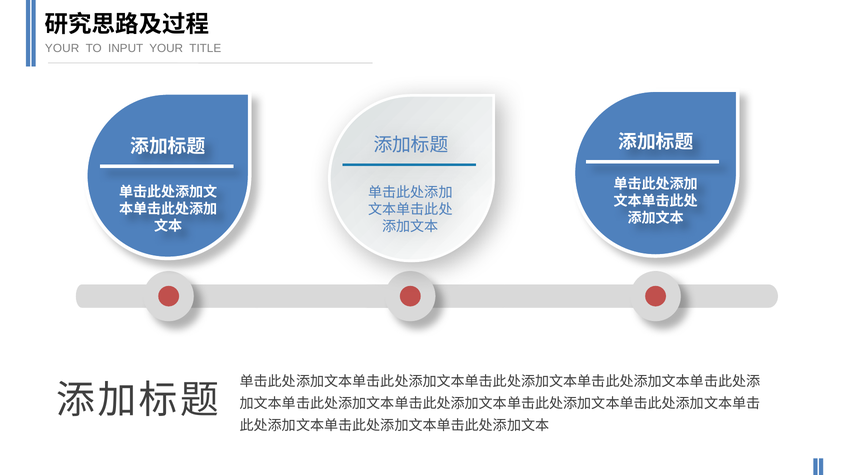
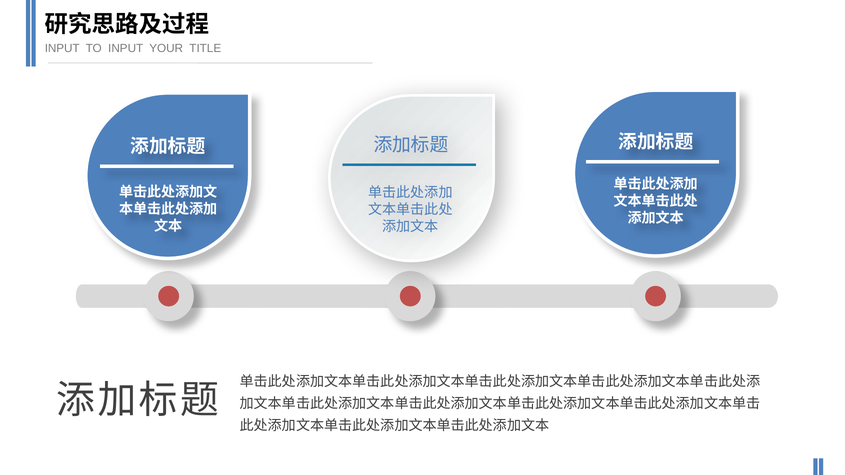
YOUR: YOUR -> INPUT (62, 48)
